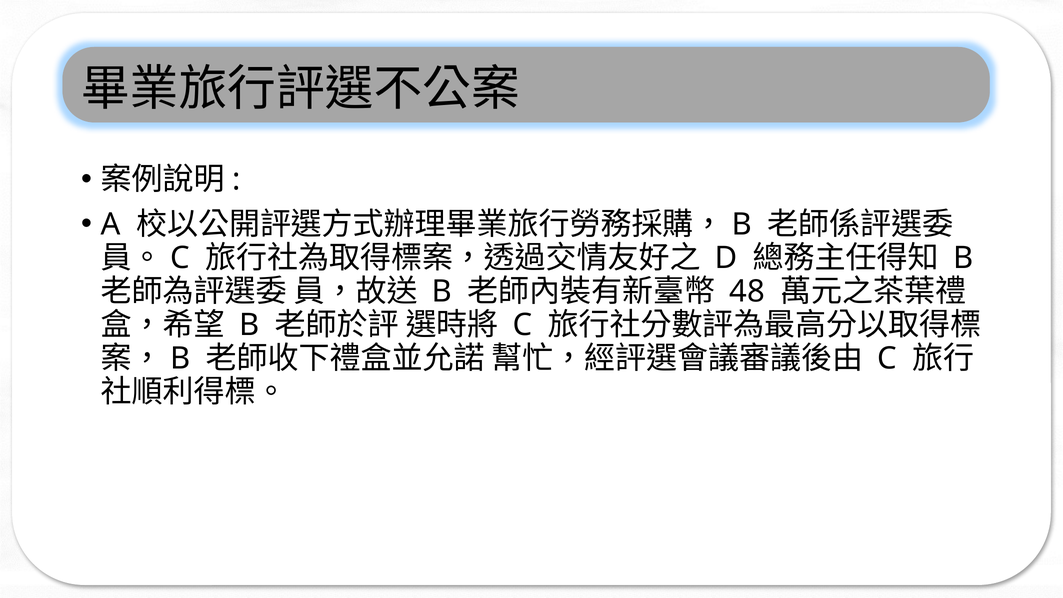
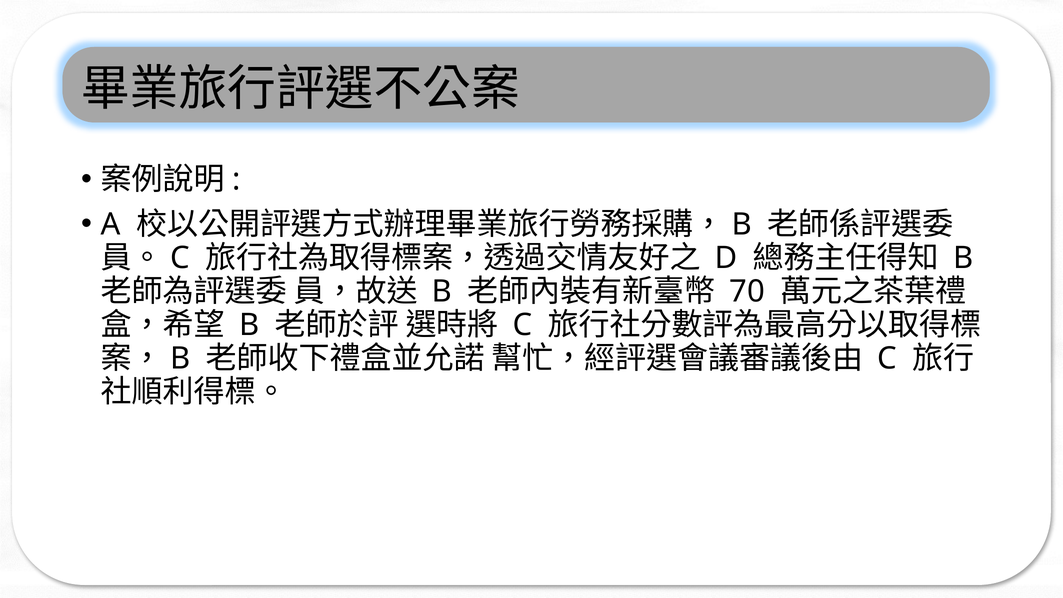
48: 48 -> 70 (747, 291)
